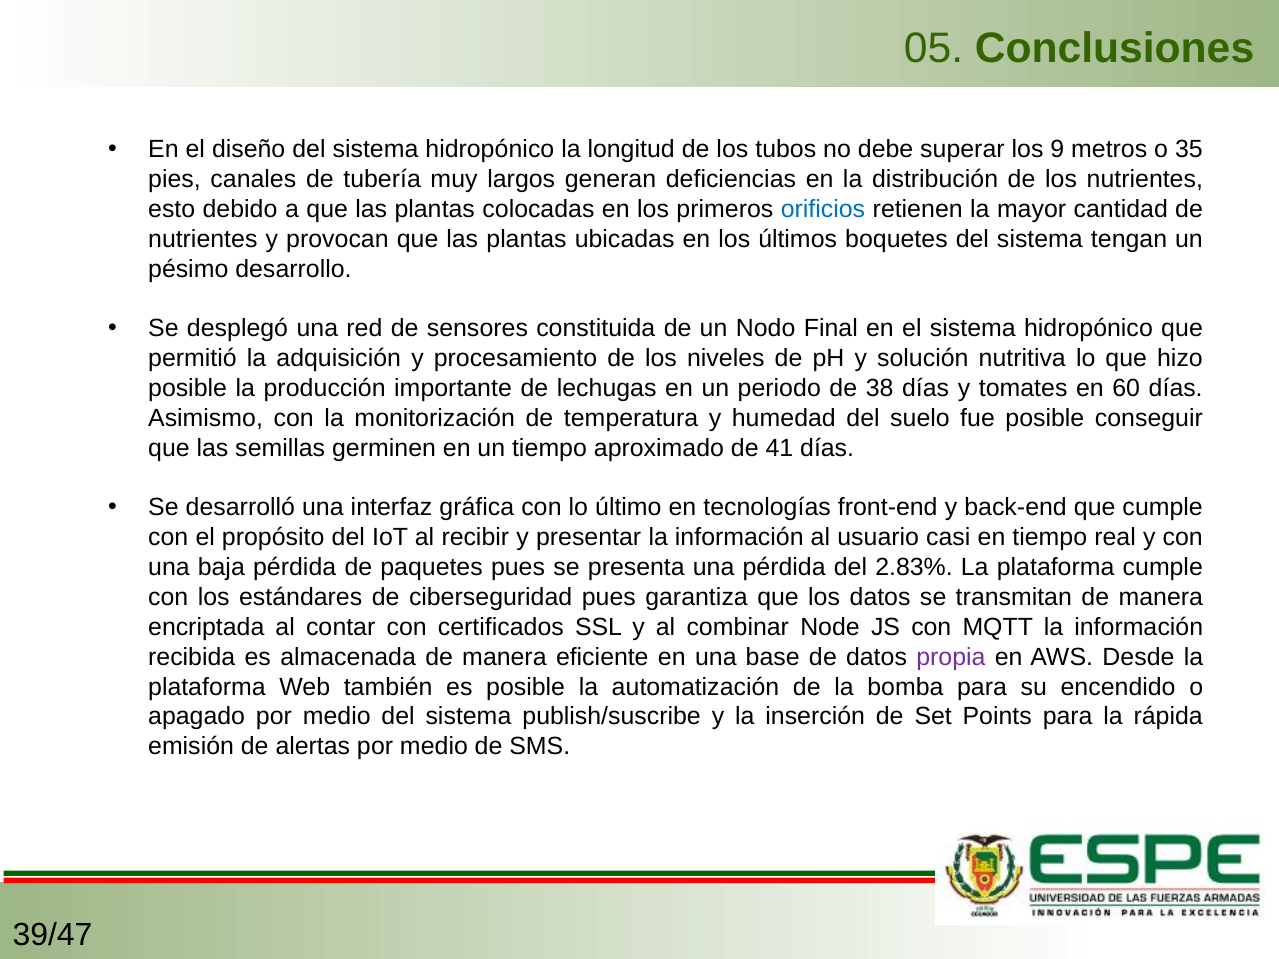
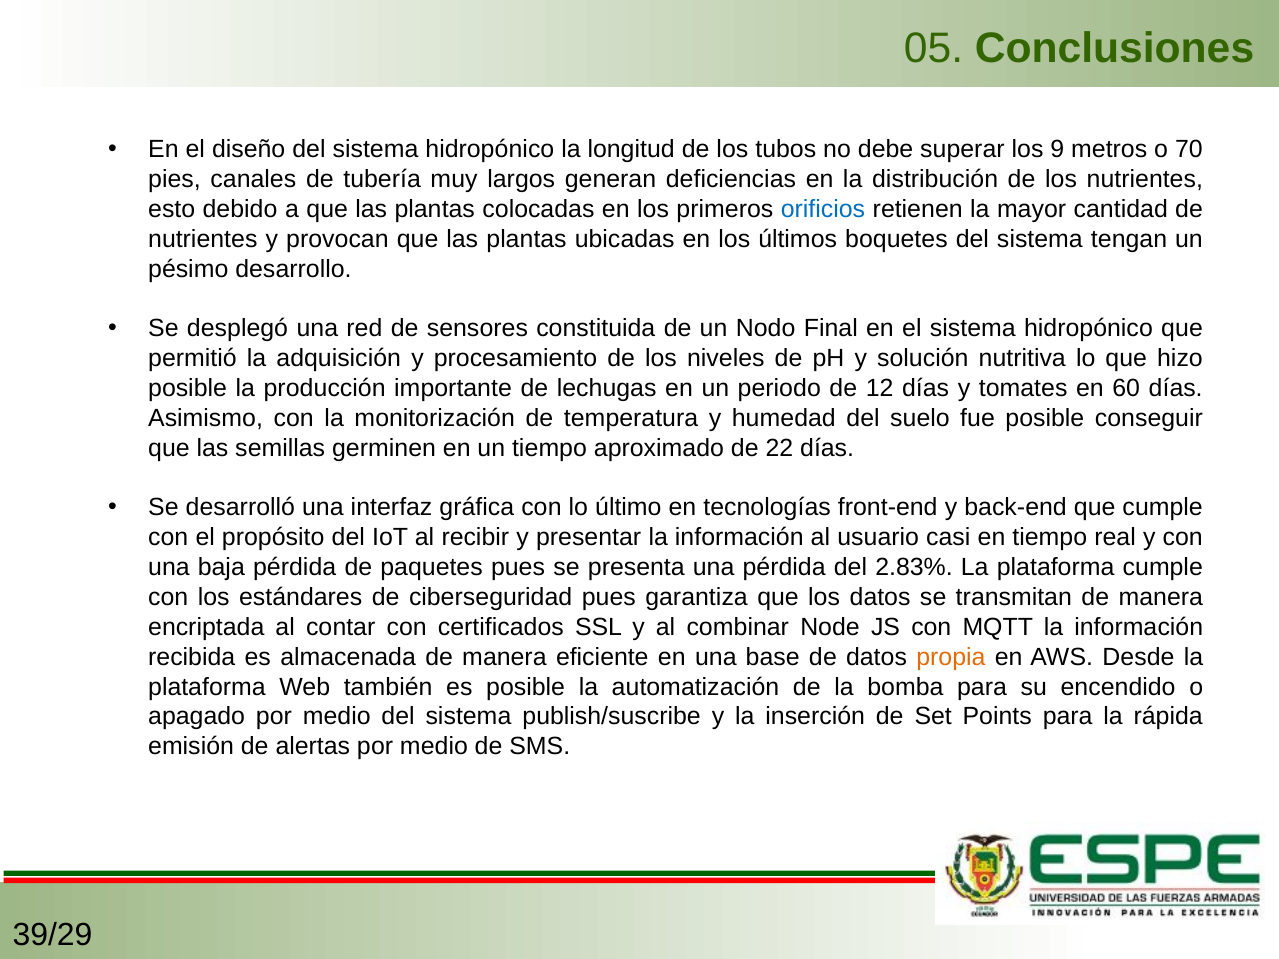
35: 35 -> 70 (1189, 150)
38: 38 -> 12 (880, 388)
41: 41 -> 22 (779, 448)
propia colour: purple -> orange (951, 657)
39/47: 39/47 -> 39/29 (52, 935)
